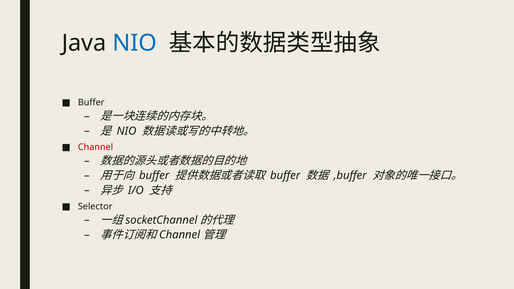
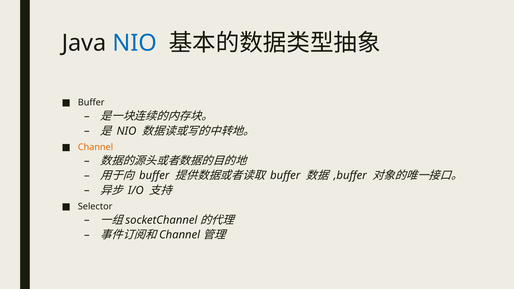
Channel colour: red -> orange (95, 147)
